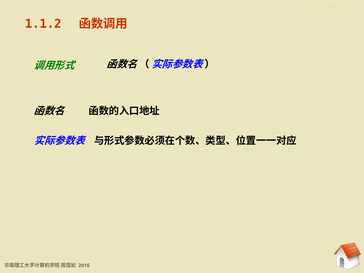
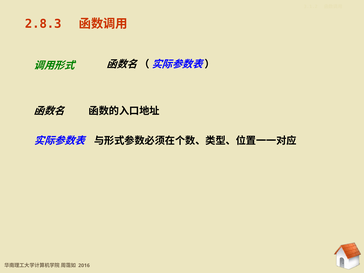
1.1.2: 1.1.2 -> 2.8.3 (43, 24)
